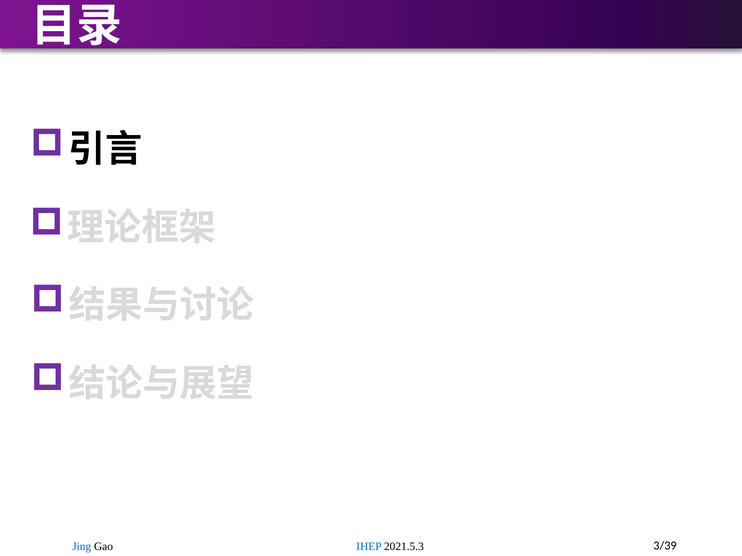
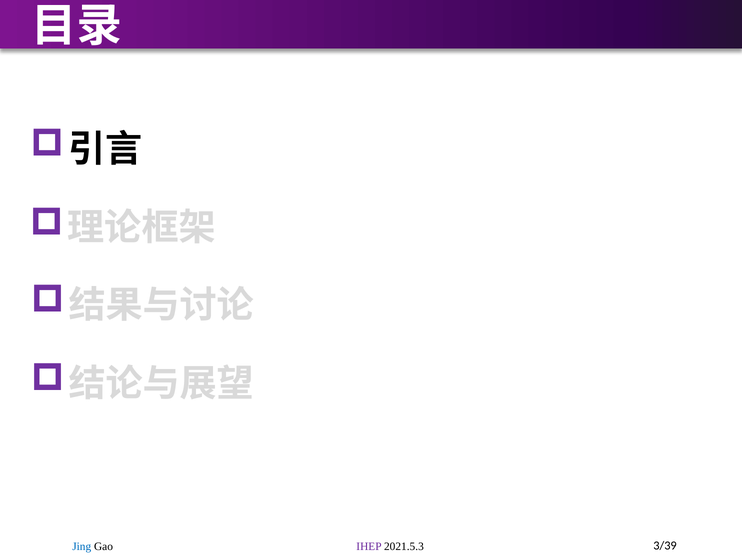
IHEP colour: blue -> purple (369, 547)
